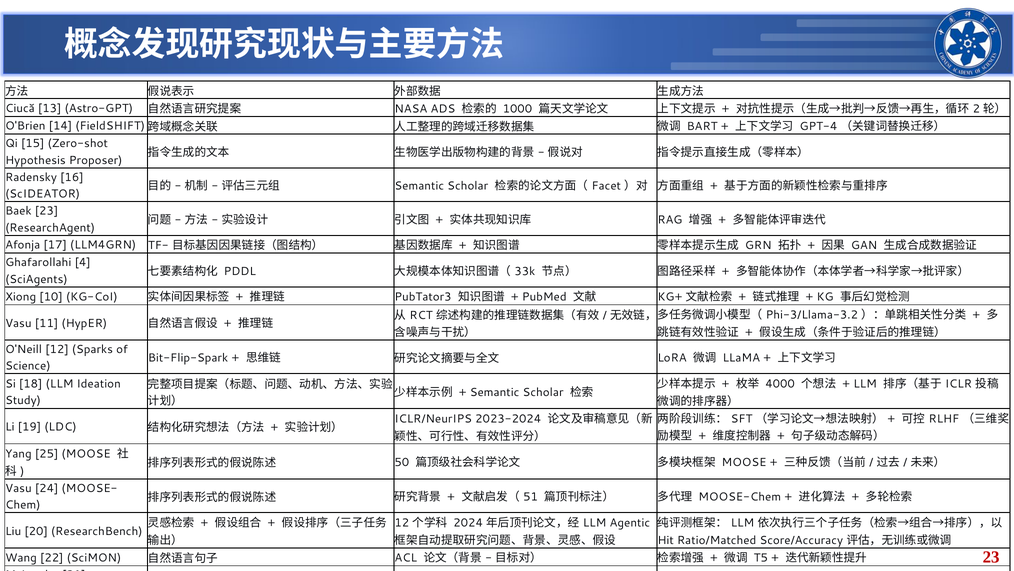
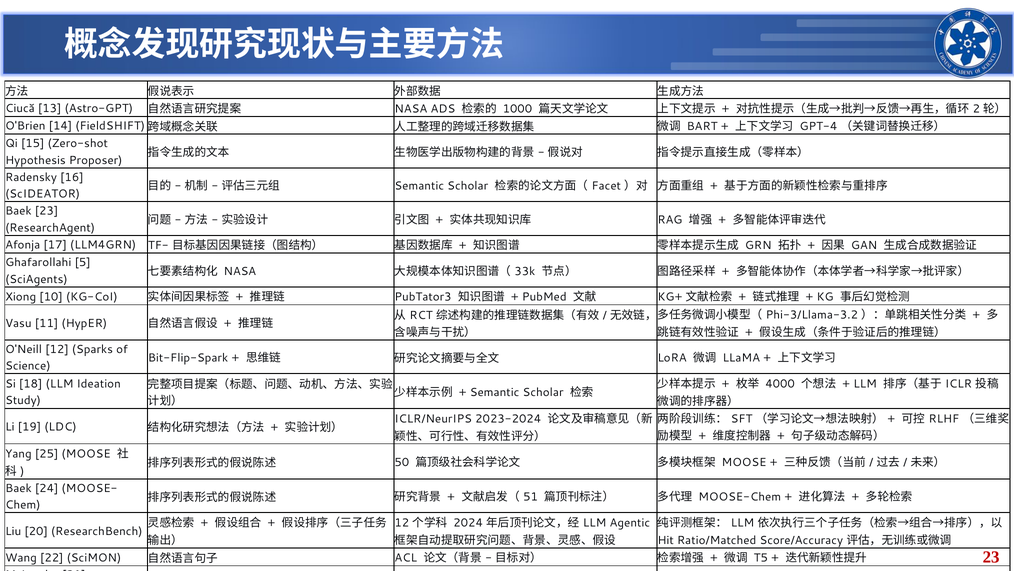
4: 4 -> 5 (83, 262)
PDDL: PDDL -> NASA (240, 271)
Vasu: Vasu -> Baek (18, 488)
